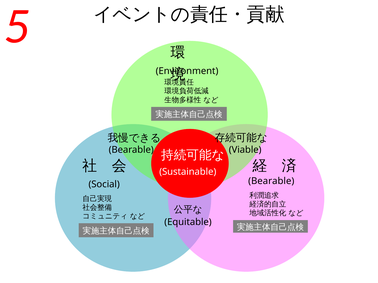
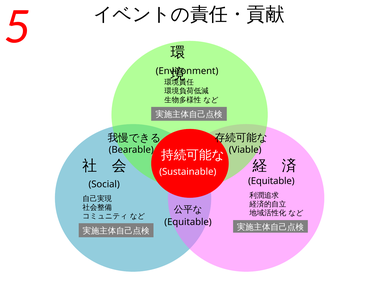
Bearable: Bearable -> Equitable (271, 181)
